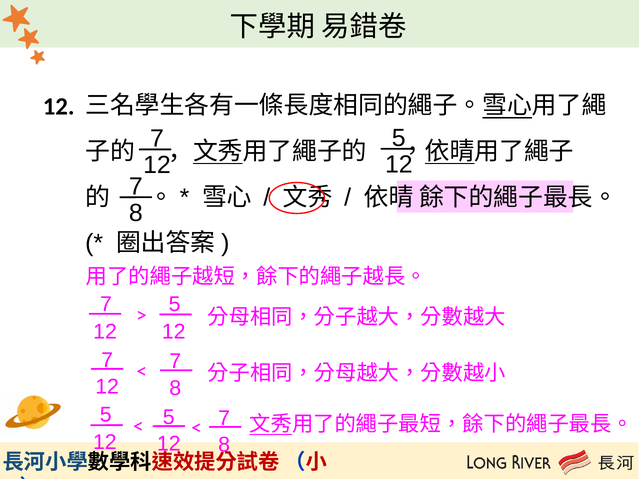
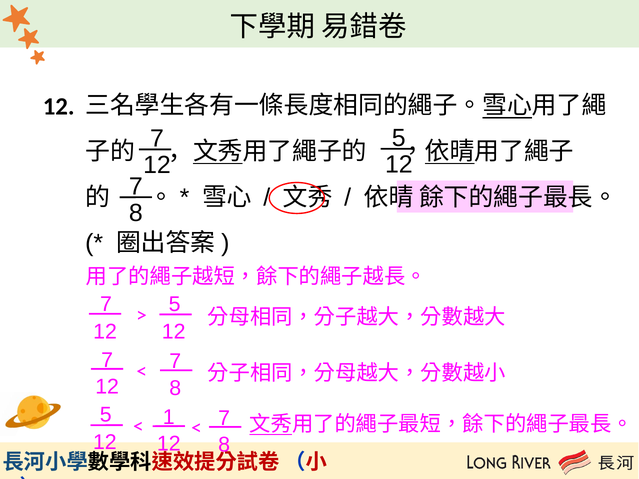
5: 5 -> 1 (169, 417)
